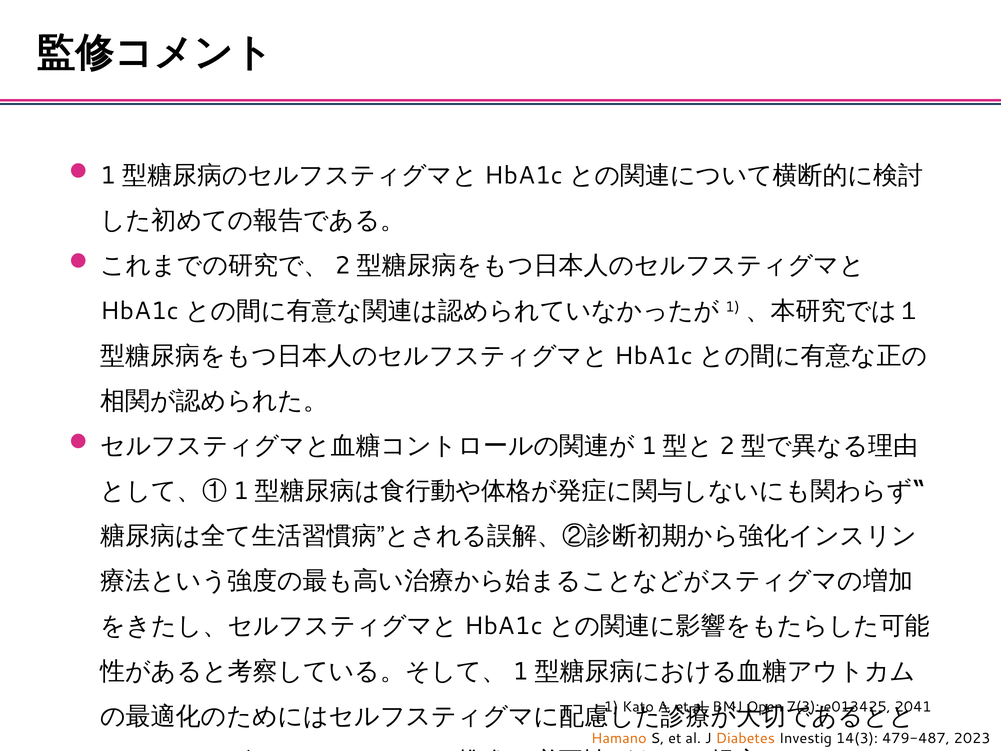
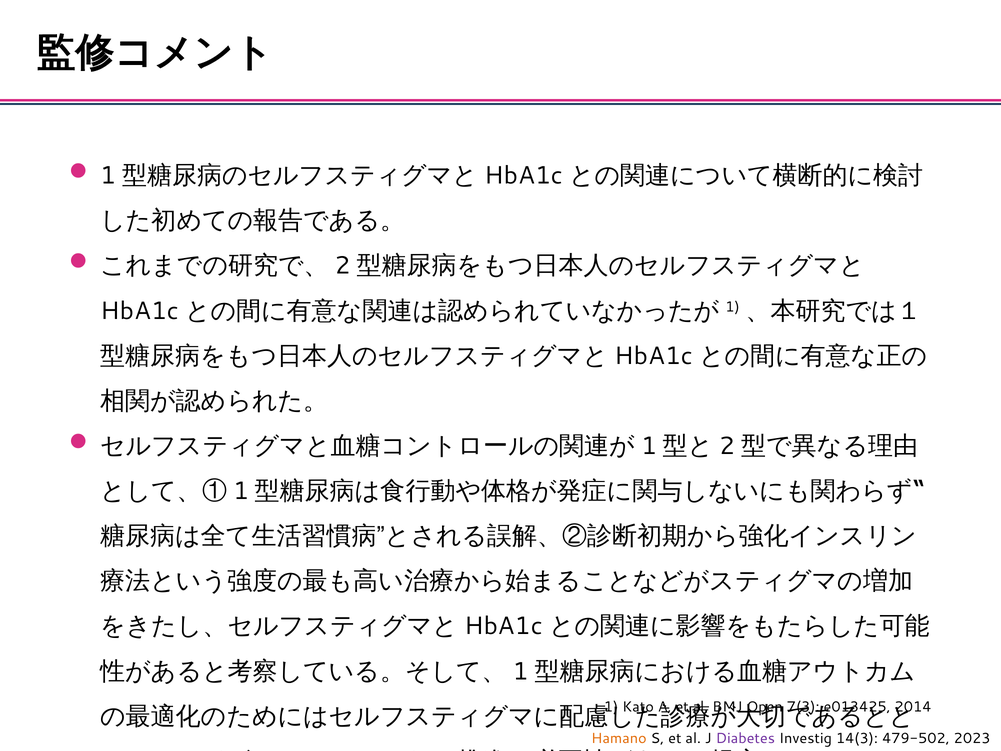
2041: 2041 -> 2014 (913, 707)
Diabetes colour: orange -> purple (745, 738)
479-487: 479-487 -> 479-502 (916, 738)
